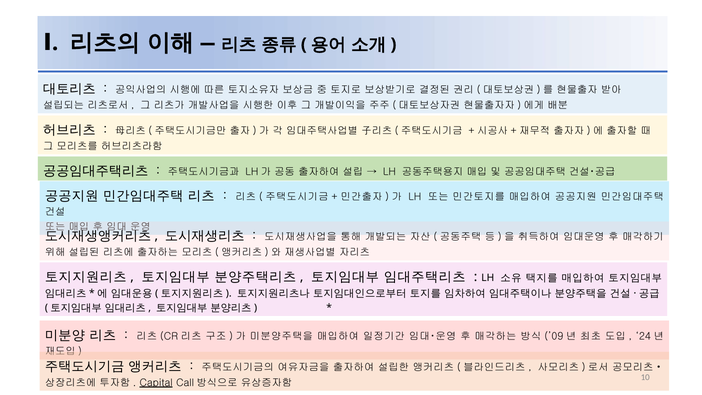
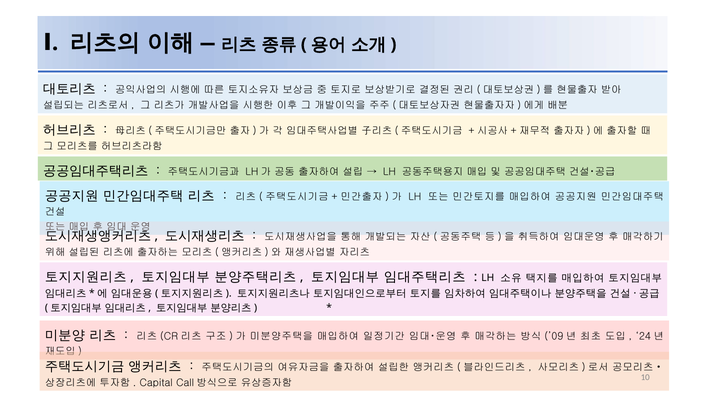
Capital underline: present -> none (156, 382)
